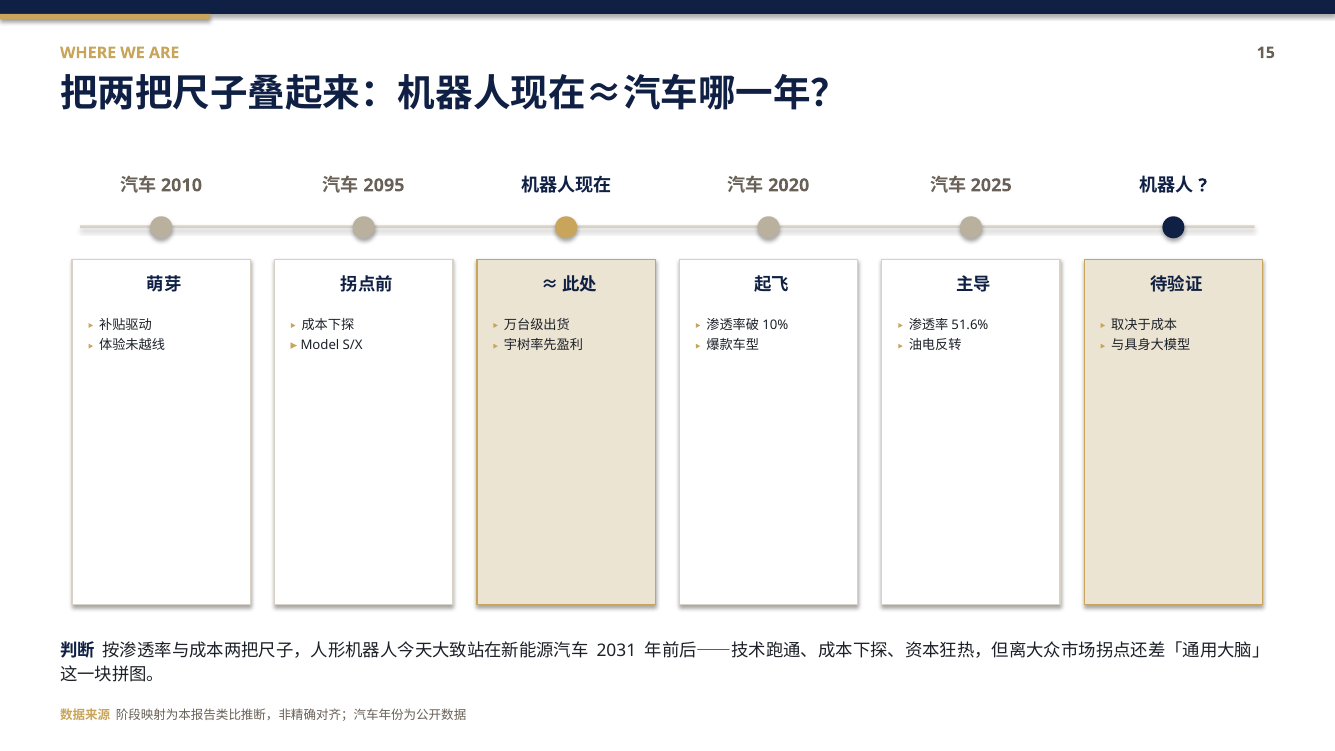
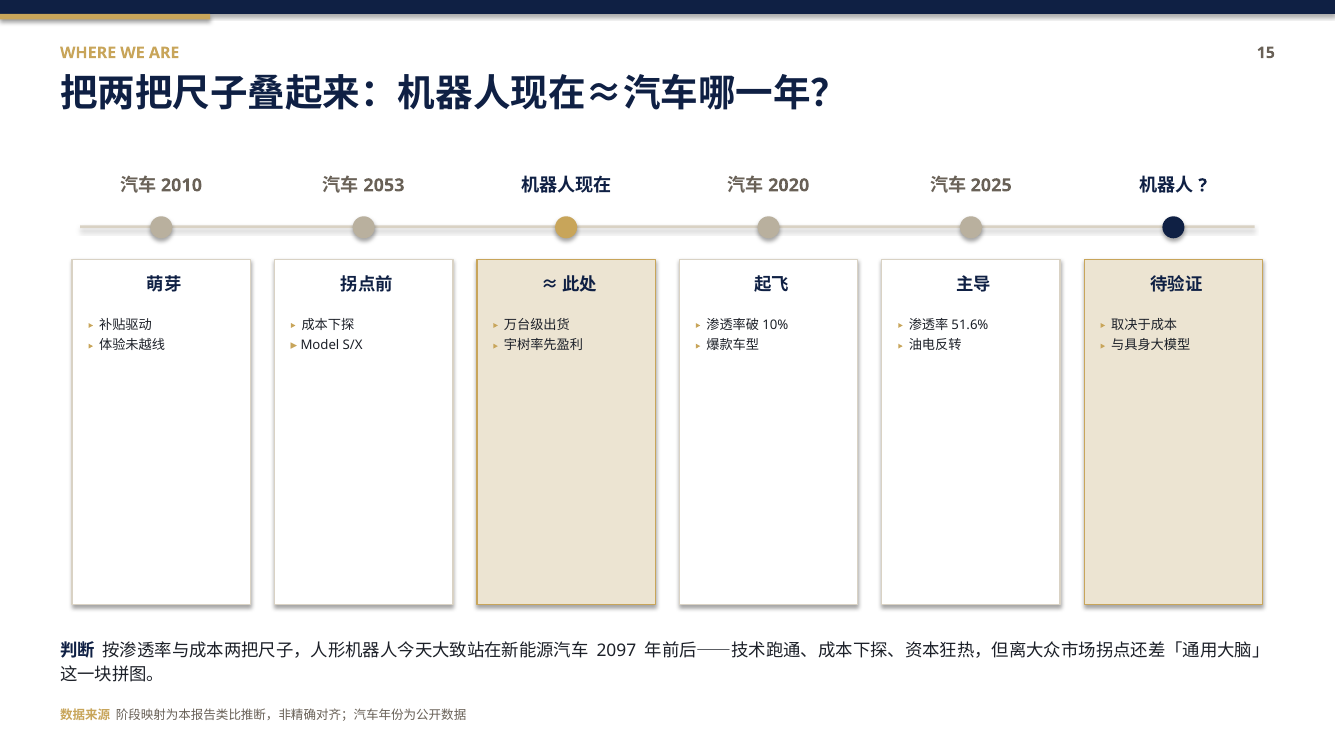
2095: 2095 -> 2053 (384, 185)
2031: 2031 -> 2097 (616, 651)
